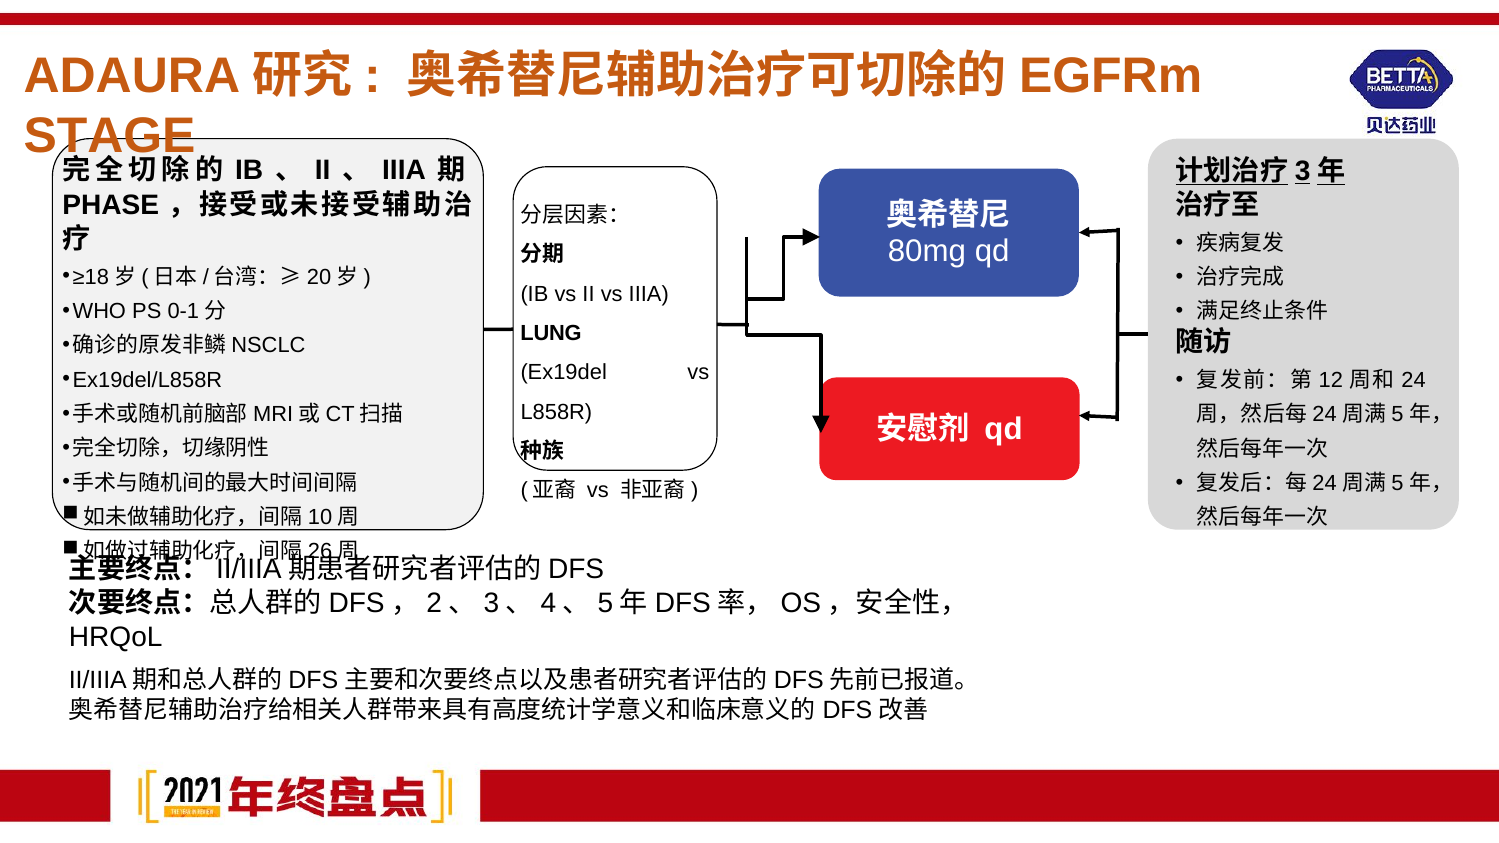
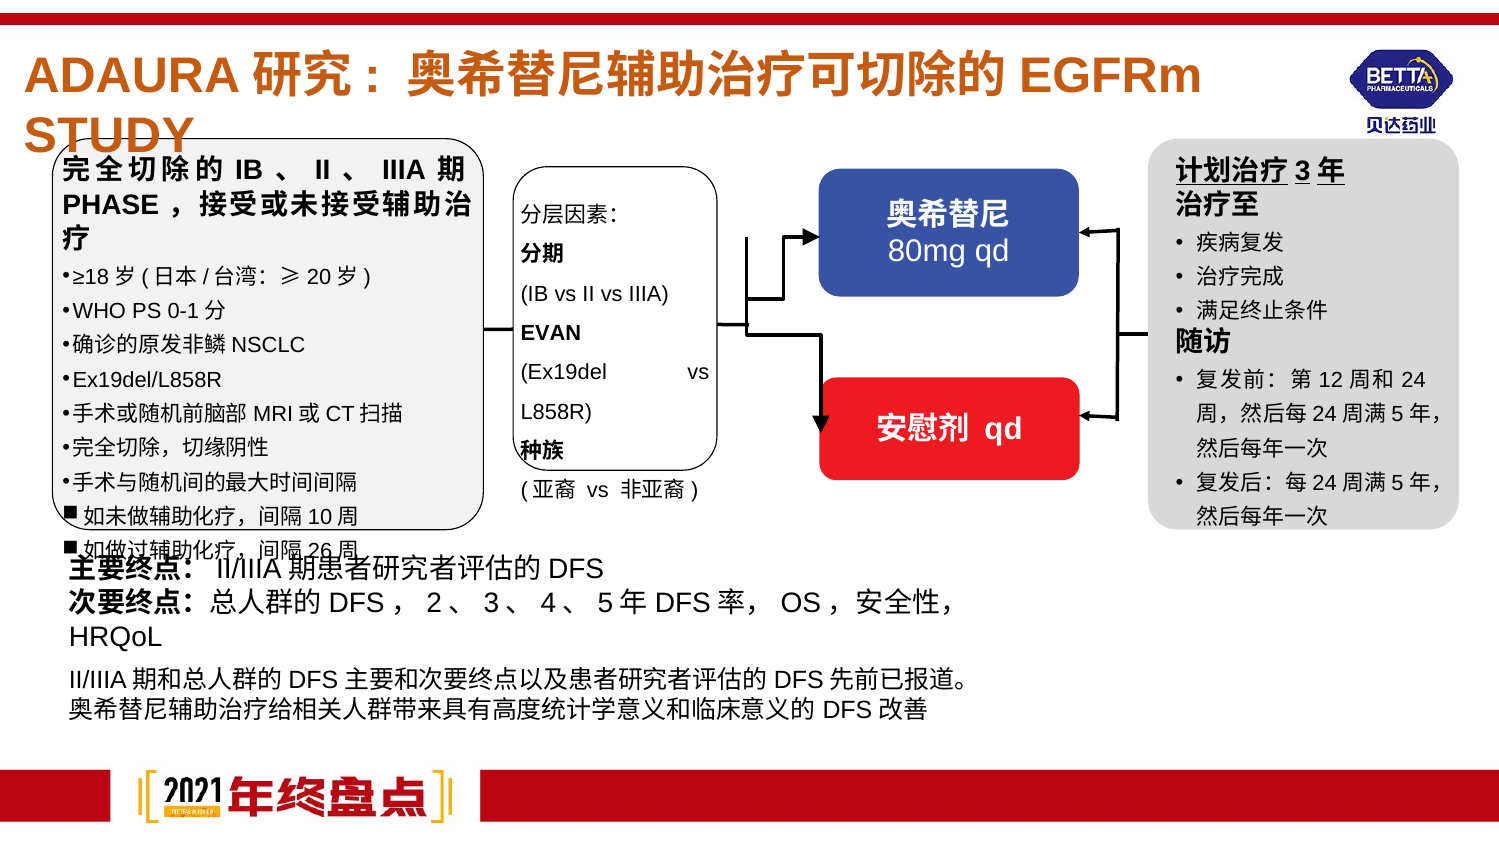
STAGE: STAGE -> STUDY (109, 136)
LUNG: LUNG -> EVAN (551, 333)
